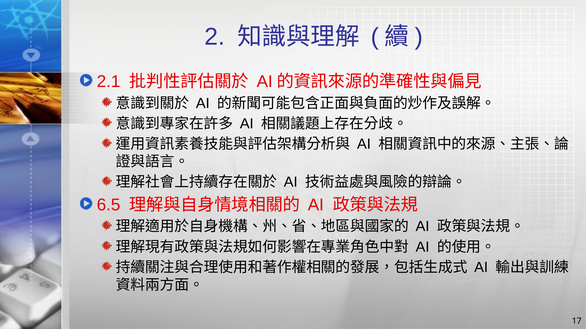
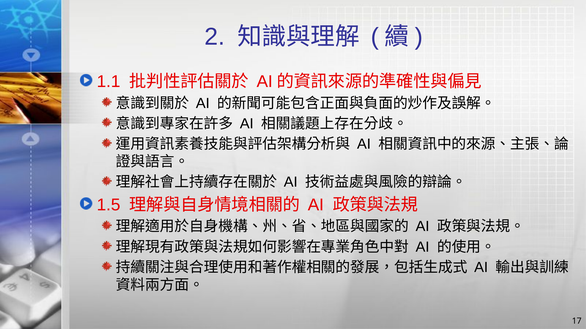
2.1: 2.1 -> 1.1 (109, 82)
6.5: 6.5 -> 1.5 (109, 205)
